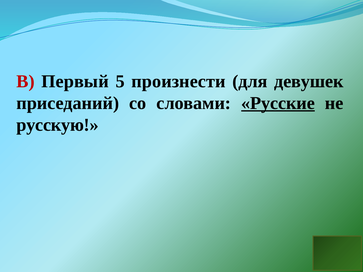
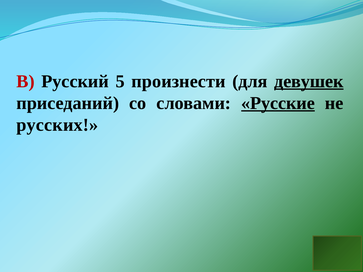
Первый: Первый -> Русский (75, 81)
девушек underline: none -> present (309, 81)
русскую: русскую -> русских (57, 125)
